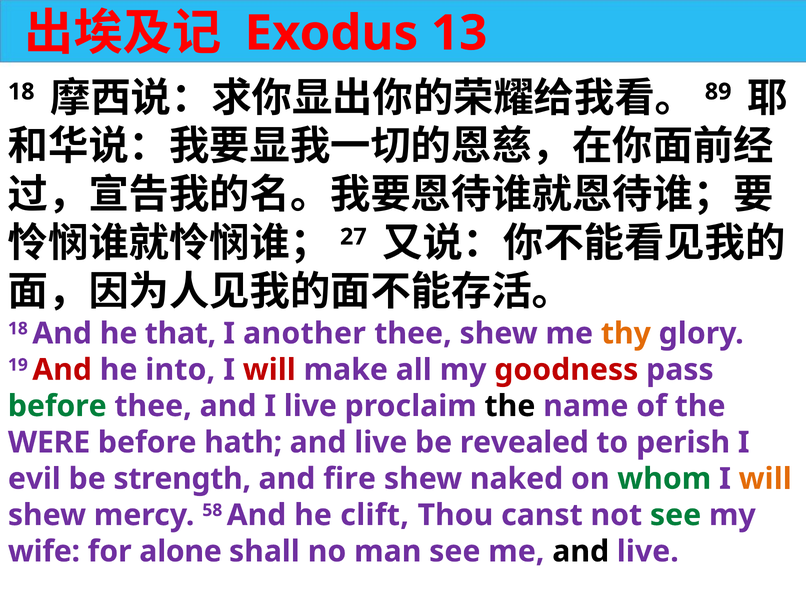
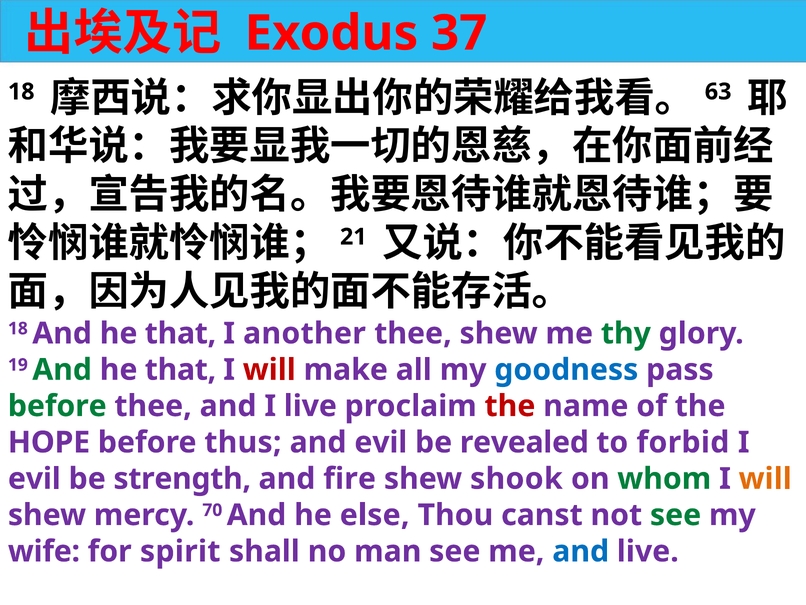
13: 13 -> 37 (459, 33)
89: 89 -> 63 (718, 92)
27: 27 -> 21 (353, 237)
thy colour: orange -> green (626, 333)
And colour: red -> green (62, 369)
into: into -> that (180, 369)
goodness colour: red -> blue (566, 369)
the colour: black -> red (510, 406)
WERE: WERE -> HOPE (49, 442)
hath: hath -> thus (243, 442)
live: live -> evil (381, 442)
perish: perish -> forbid (683, 442)
naked: naked -> shook (516, 478)
58: 58 -> 70 (212, 510)
clift: clift -> else (375, 515)
alone: alone -> spirit (180, 551)
and colour: black -> blue (581, 551)
